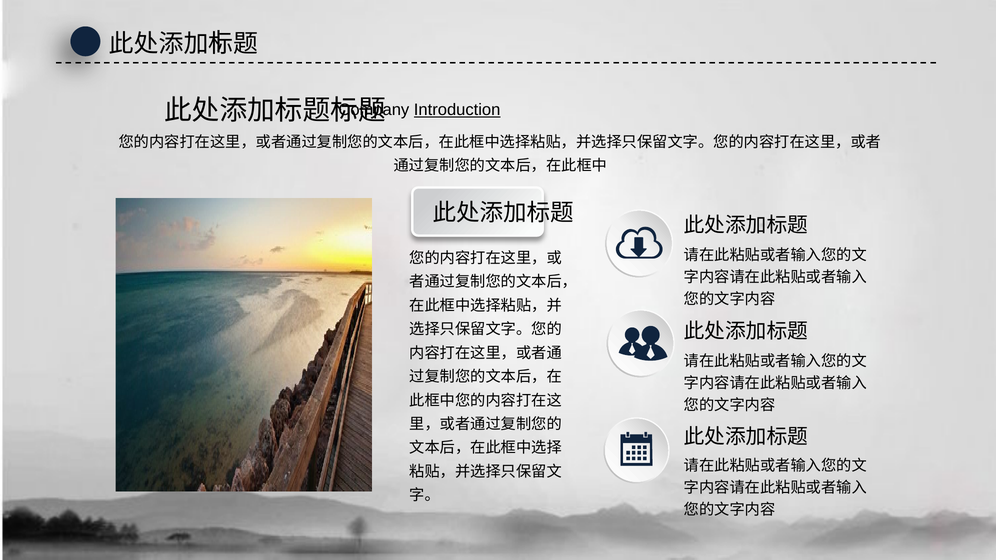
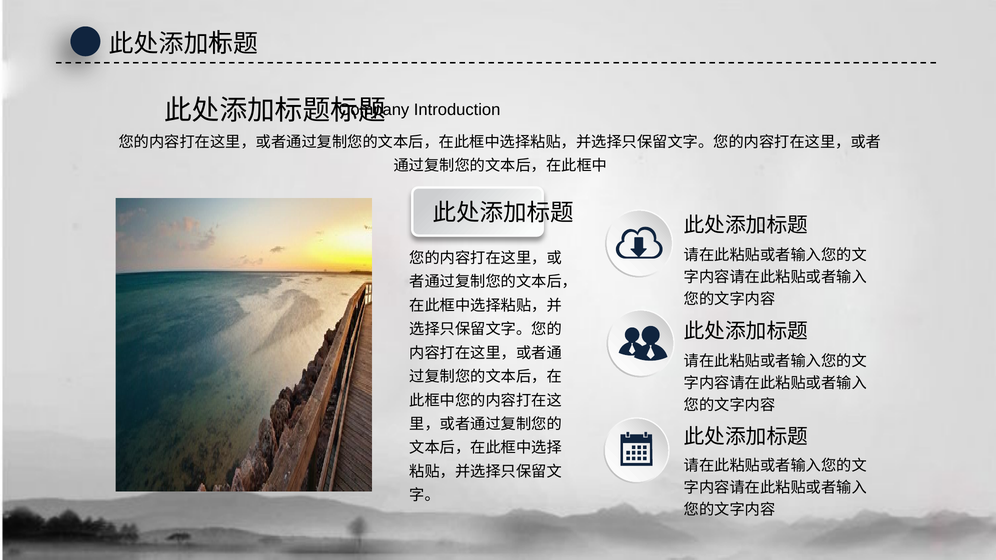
Introduction underline: present -> none (457, 110)
